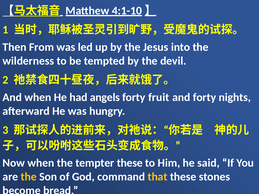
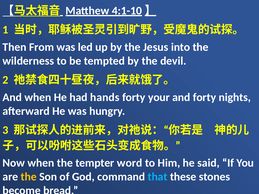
angels: angels -> hands (105, 97)
fruit: fruit -> your (159, 97)
tempter these: these -> word (130, 163)
that colour: yellow -> light blue (158, 177)
